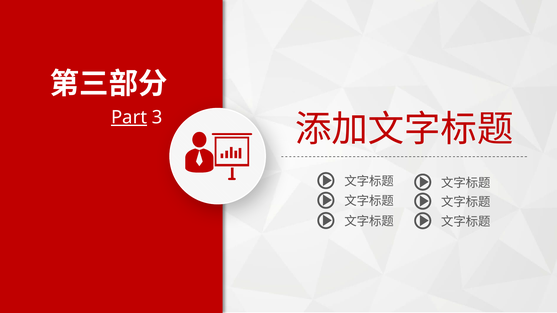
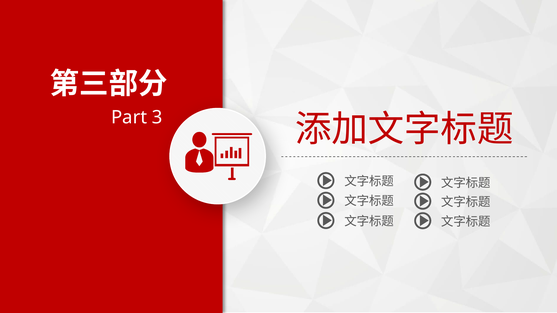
Part underline: present -> none (129, 117)
